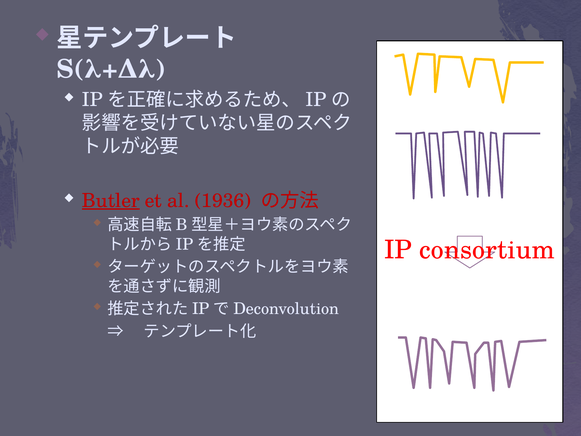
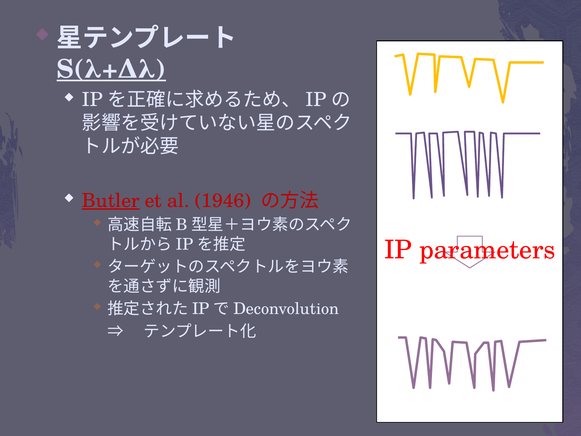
S(λ+Δλ underline: none -> present (111, 69)
1936: 1936 -> 1946 (223, 201)
consortium: consortium -> parameters (487, 250)
